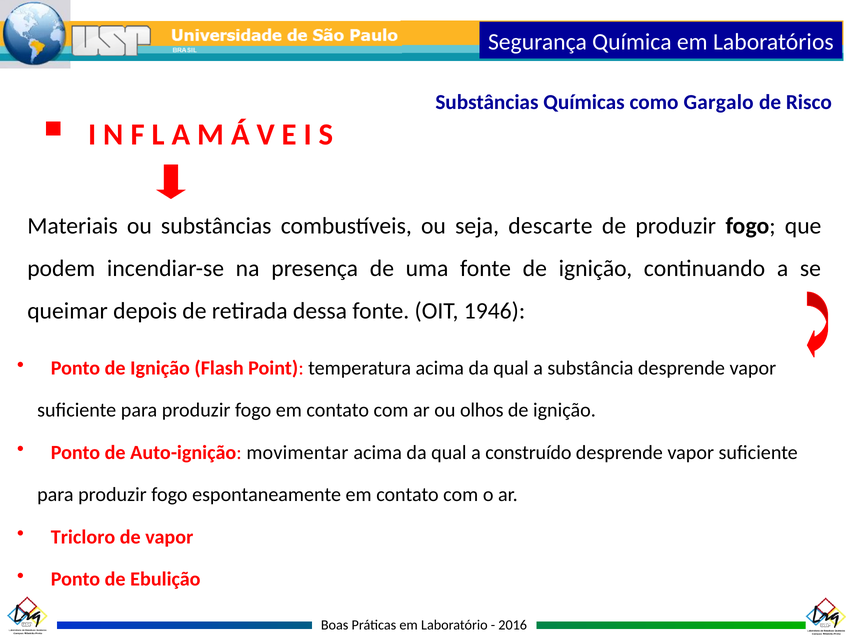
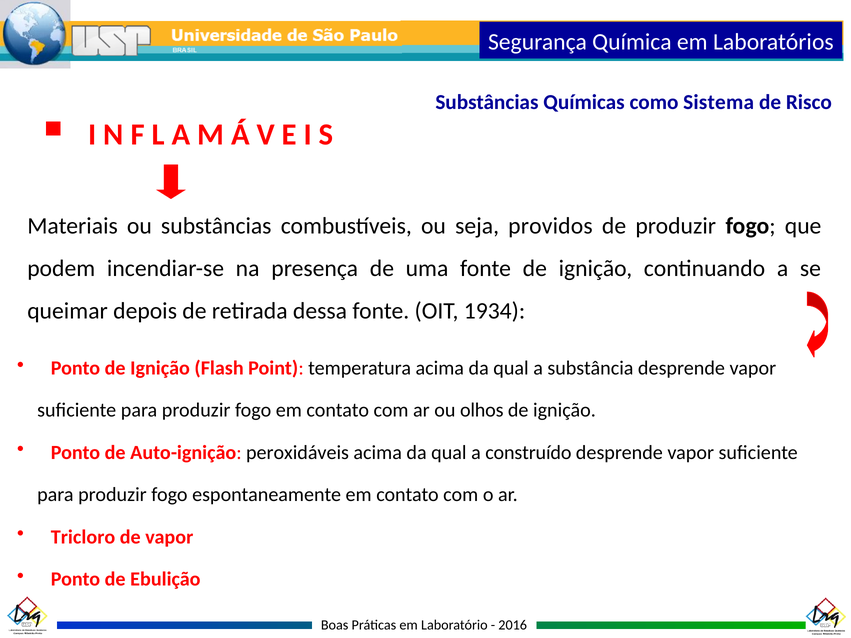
Gargalo: Gargalo -> Sistema (719, 102)
descarte: descarte -> providos (550, 226)
1946: 1946 -> 1934 (495, 311)
movimentar: movimentar -> peroxidáveis (298, 453)
